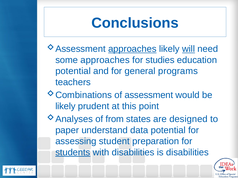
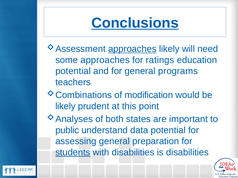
Conclusions underline: none -> present (135, 23)
will underline: present -> none (189, 49)
studies: studies -> ratings (160, 60)
assessment: assessment -> modification (149, 95)
from: from -> both (115, 119)
designed: designed -> important (189, 119)
paper: paper -> public (67, 131)
assessing student: student -> general (114, 142)
